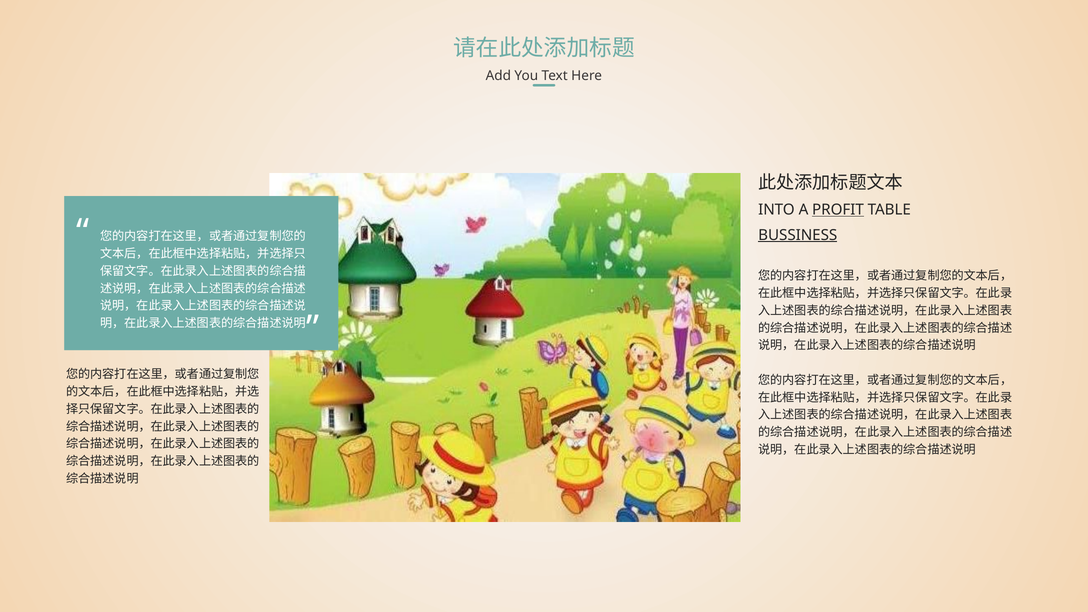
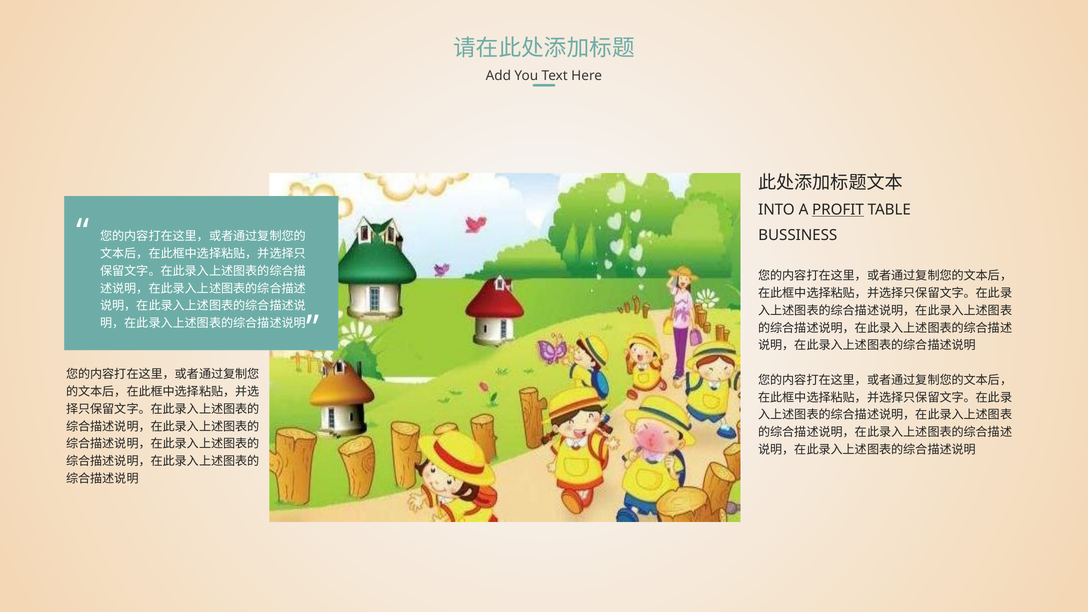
BUSSINESS underline: present -> none (798, 235)
